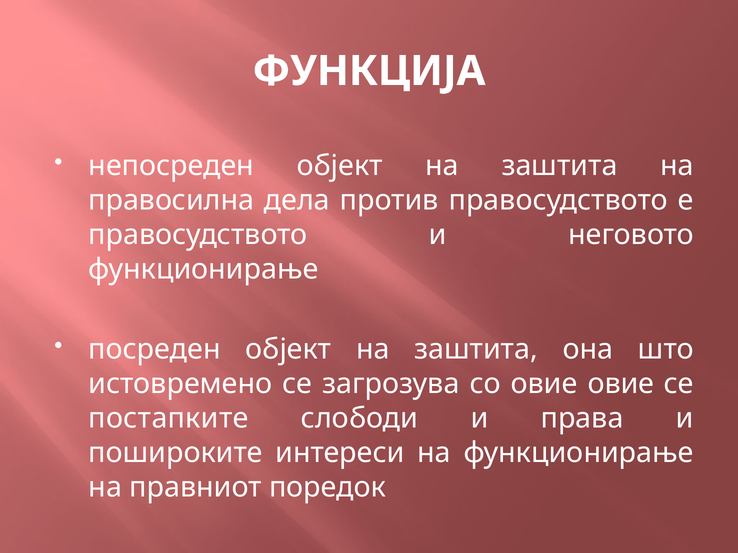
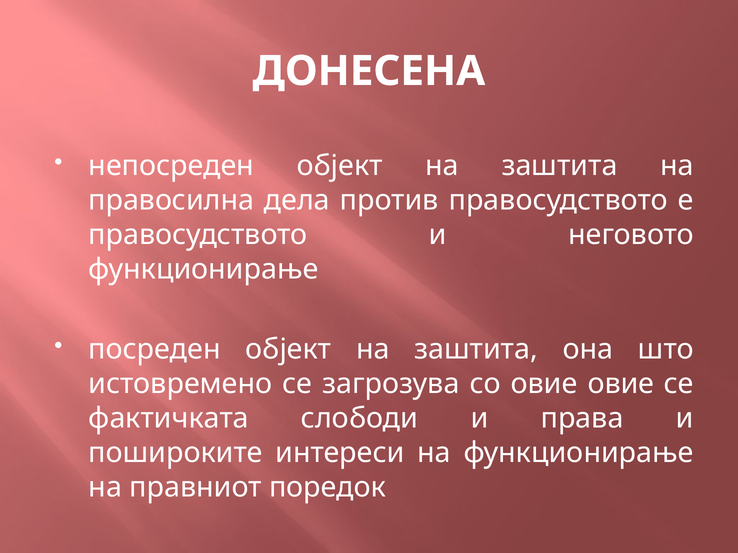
ФУНКЦИЈА: ФУНКЦИЈА -> ДОНЕСЕНА (369, 71)
постапките: постапките -> фактичката (169, 419)
